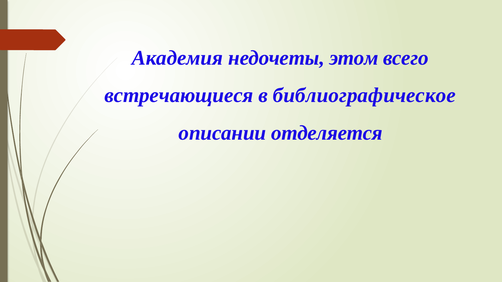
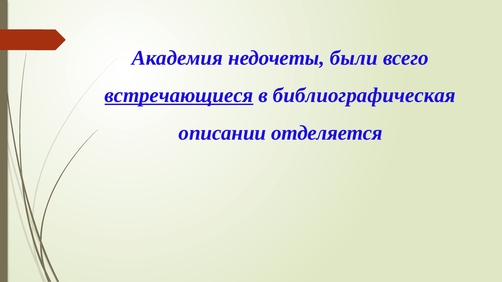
этом: этом -> были (354, 58)
встречающиеся underline: none -> present (179, 95)
библиографическое: библиографическое -> библиографическая (364, 95)
